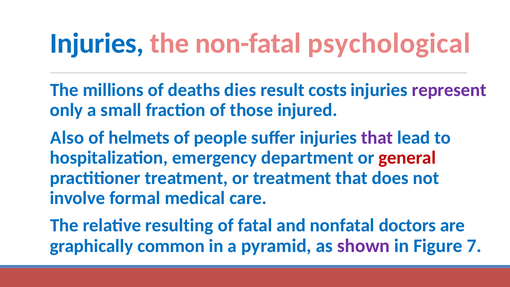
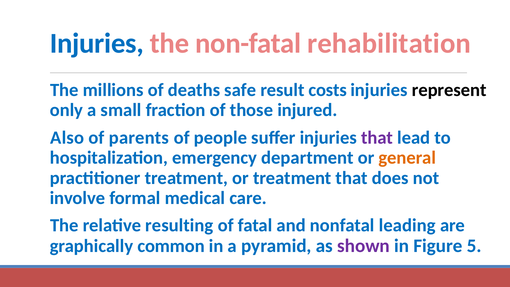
psychological: psychological -> rehabilitation (389, 43)
dies: dies -> safe (240, 90)
represent colour: purple -> black (449, 90)
helmets: helmets -> parents (139, 138)
general colour: red -> orange (407, 158)
doctors: doctors -> leading (407, 225)
7: 7 -> 5 (474, 246)
